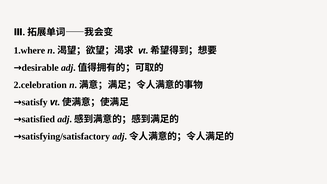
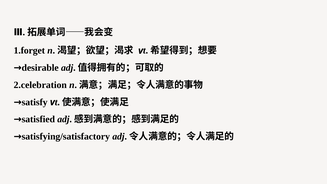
1.where: 1.where -> 1.forget (29, 51)
